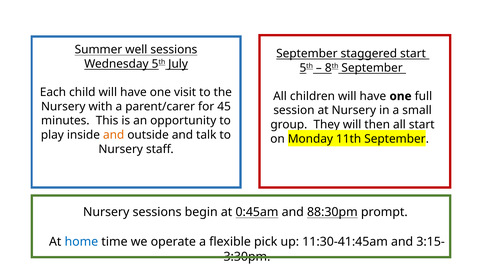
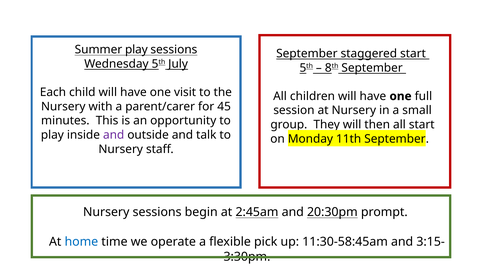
Summer well: well -> play (136, 50)
and colour: orange -> purple (114, 135)
0:45am: 0:45am -> 2:45am (257, 212)
88:30pm: 88:30pm -> 20:30pm (332, 212)
11:30-41:45am: 11:30-41:45am -> 11:30-58:45am (345, 242)
